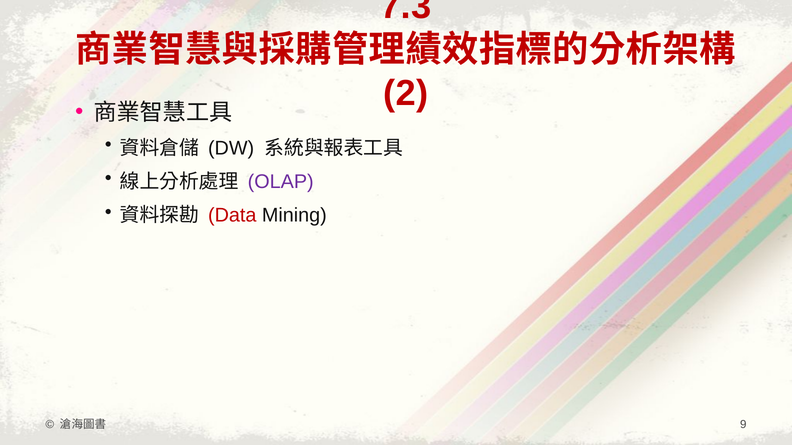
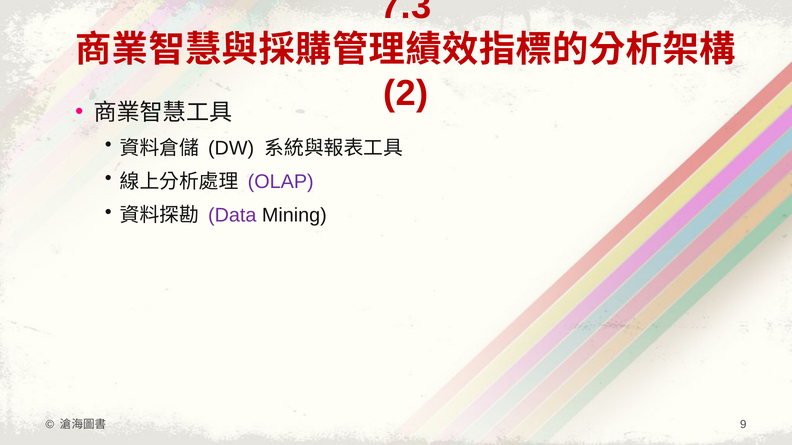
Data colour: red -> purple (232, 216)
